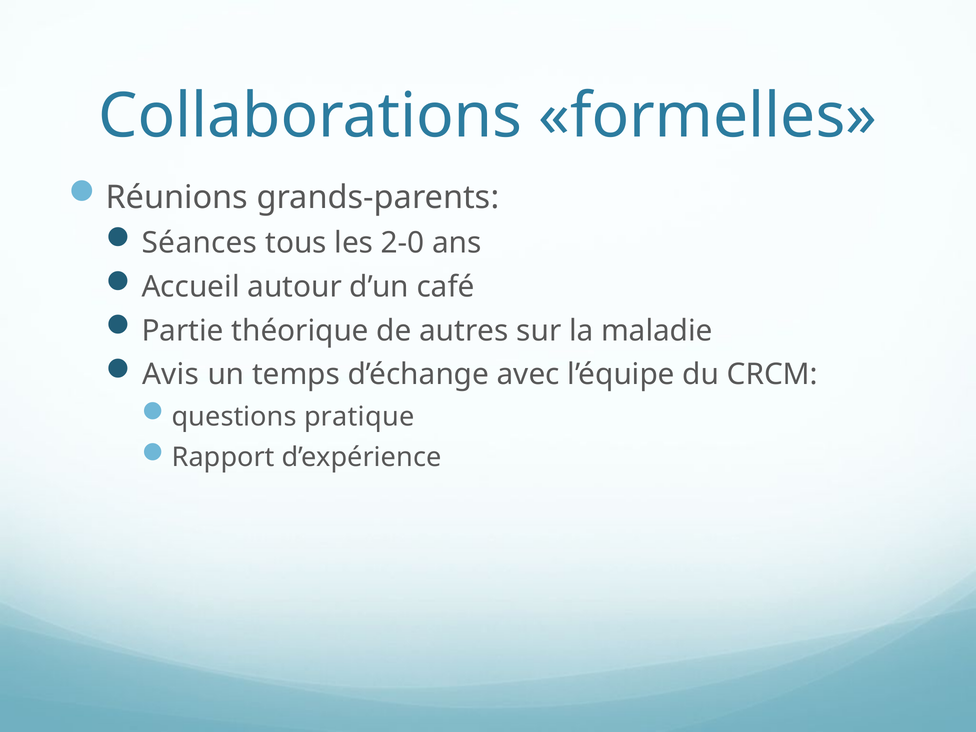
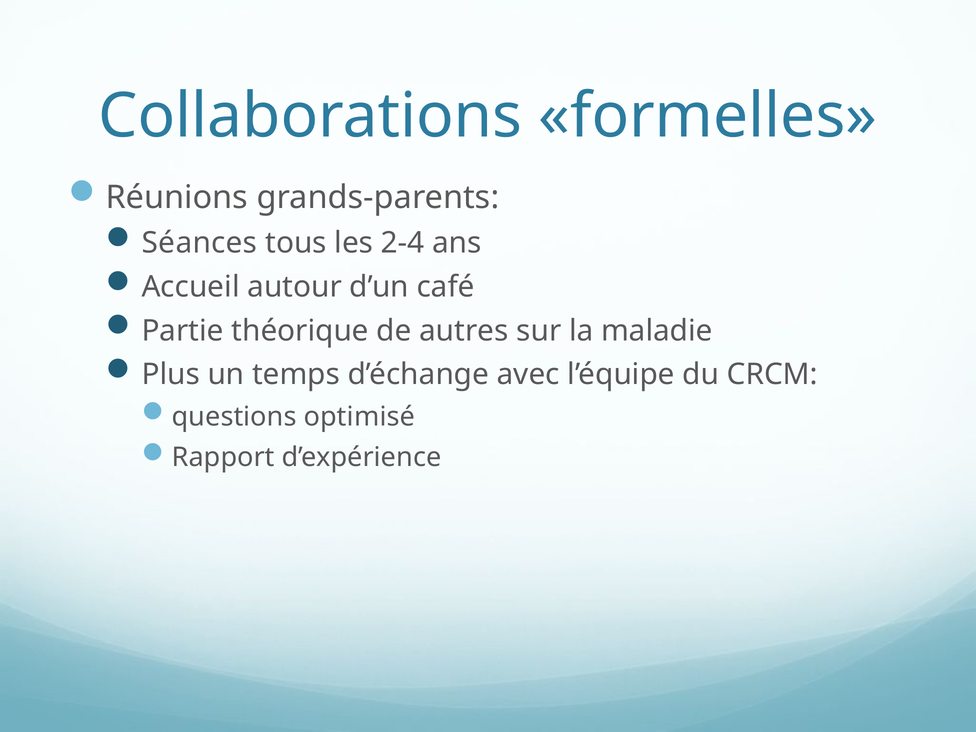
2-0: 2-0 -> 2-4 (403, 243)
Avis: Avis -> Plus (171, 375)
pratique: pratique -> optimisé (359, 417)
